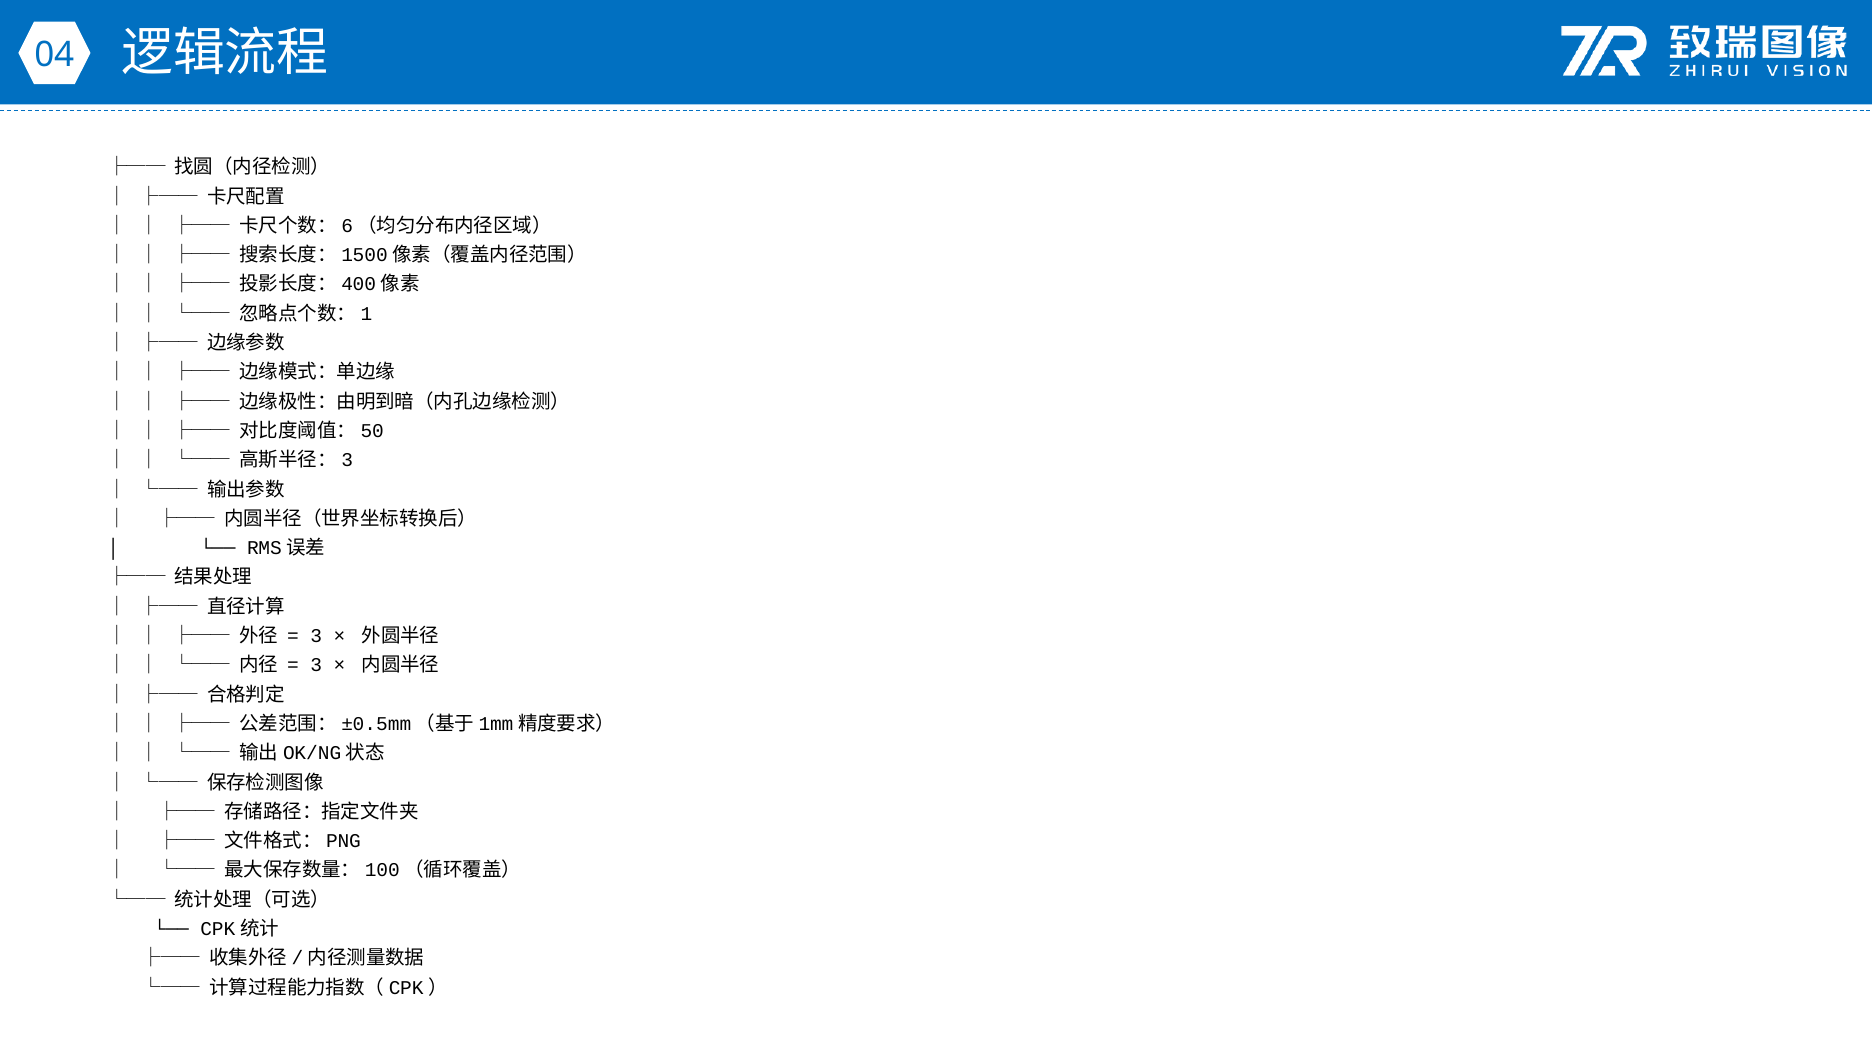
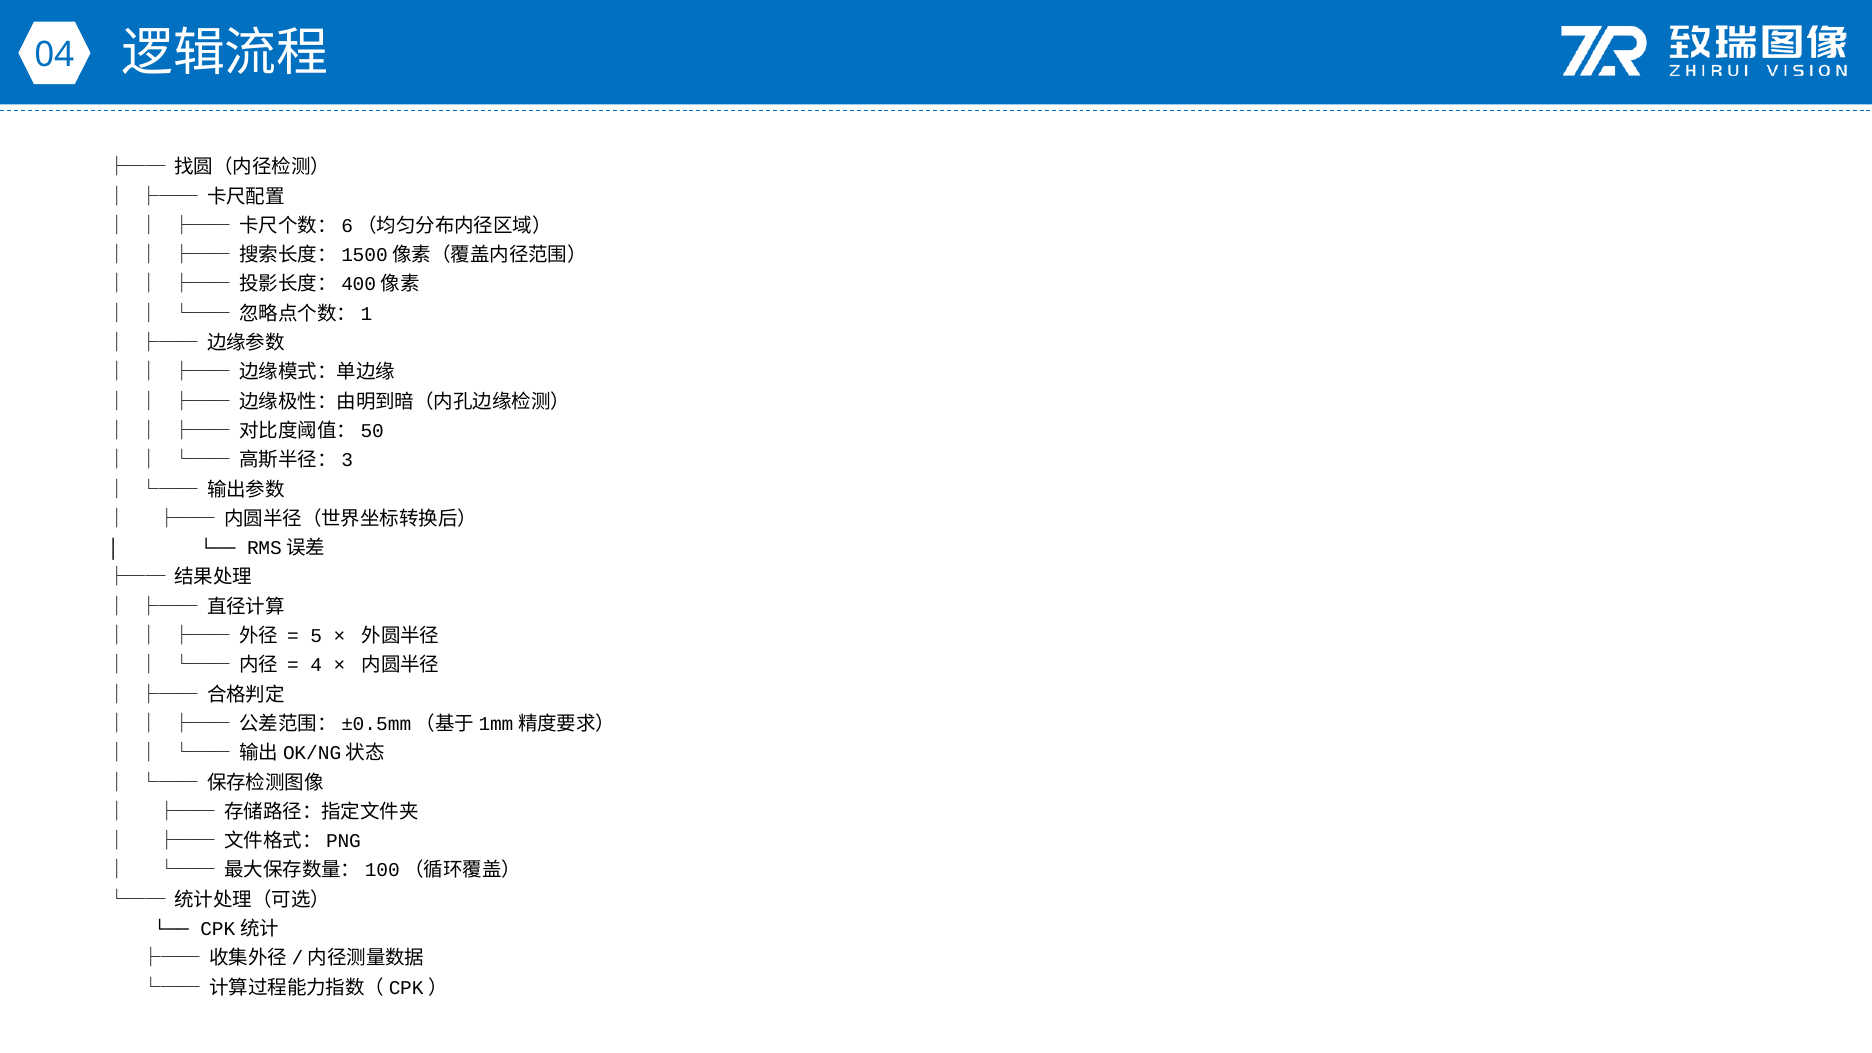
3: 3 -> 5 (316, 636)
3: 3 -> 4 (316, 665)
